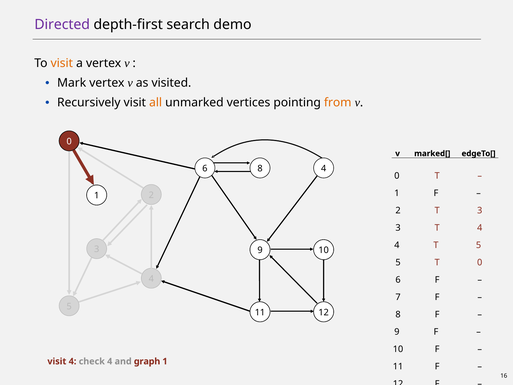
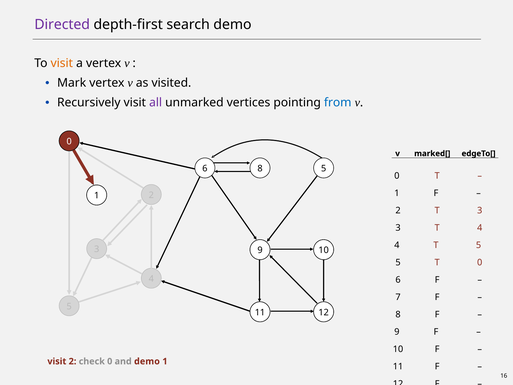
all colour: orange -> purple (156, 102)
from colour: orange -> blue (338, 102)
8 4: 4 -> 5 (324, 168)
visit 4: 4 -> 2 (73, 361)
check 4: 4 -> 0 (110, 361)
and graph: graph -> demo (147, 361)
